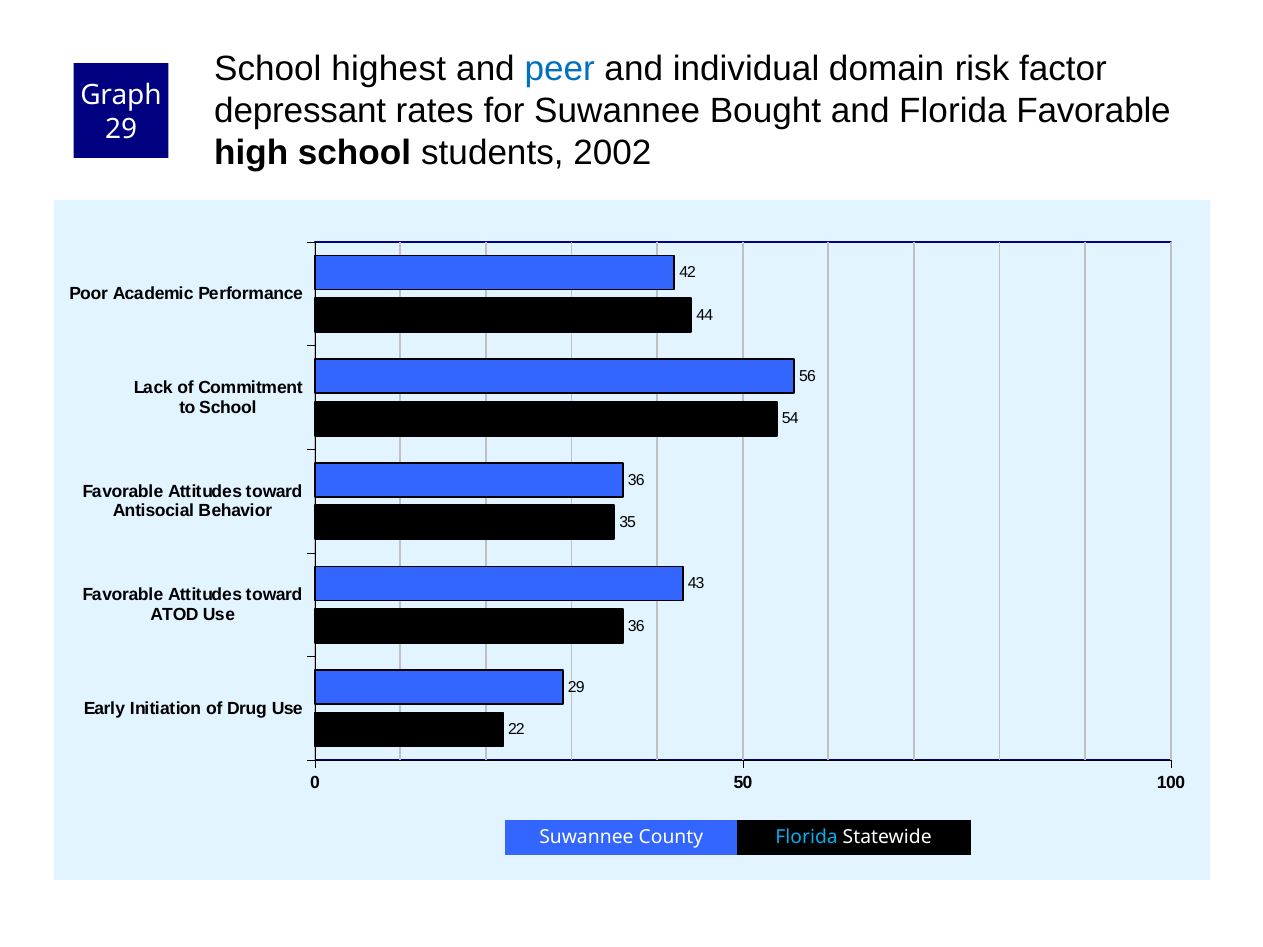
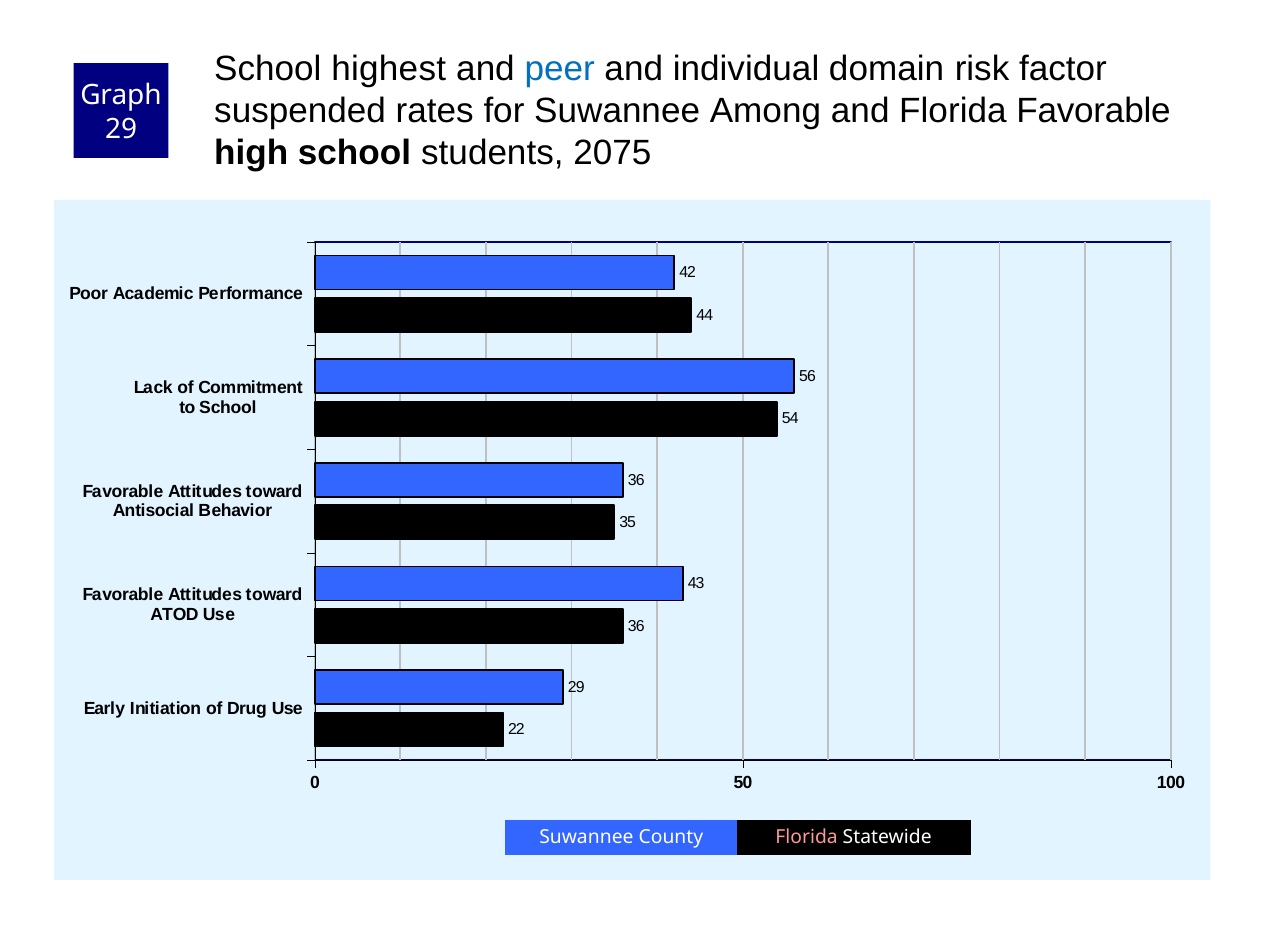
depressant: depressant -> suspended (300, 111)
Bought: Bought -> Among (765, 111)
2002: 2002 -> 2075 (612, 153)
Florida colour: light blue -> pink (807, 838)
